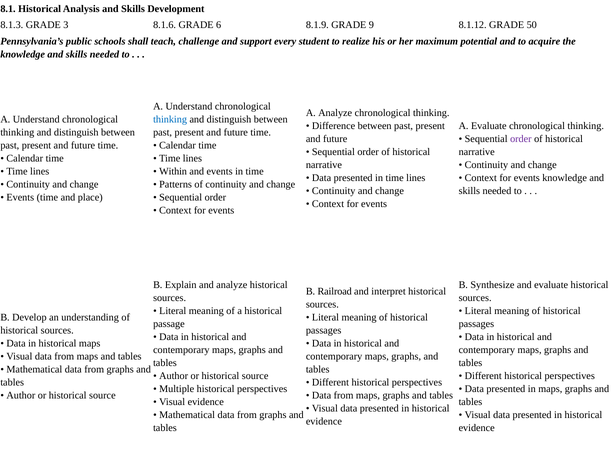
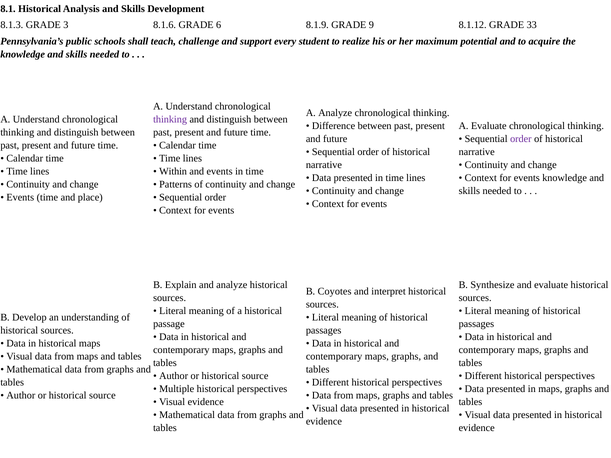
50: 50 -> 33 (532, 25)
thinking colour: blue -> purple (170, 119)
Railroad: Railroad -> Coyotes (335, 292)
